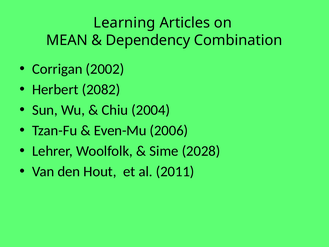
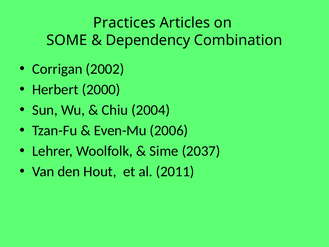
Learning: Learning -> Practices (124, 23)
MEAN: MEAN -> SOME (67, 40)
2082: 2082 -> 2000 (101, 89)
2028: 2028 -> 2037 (201, 151)
